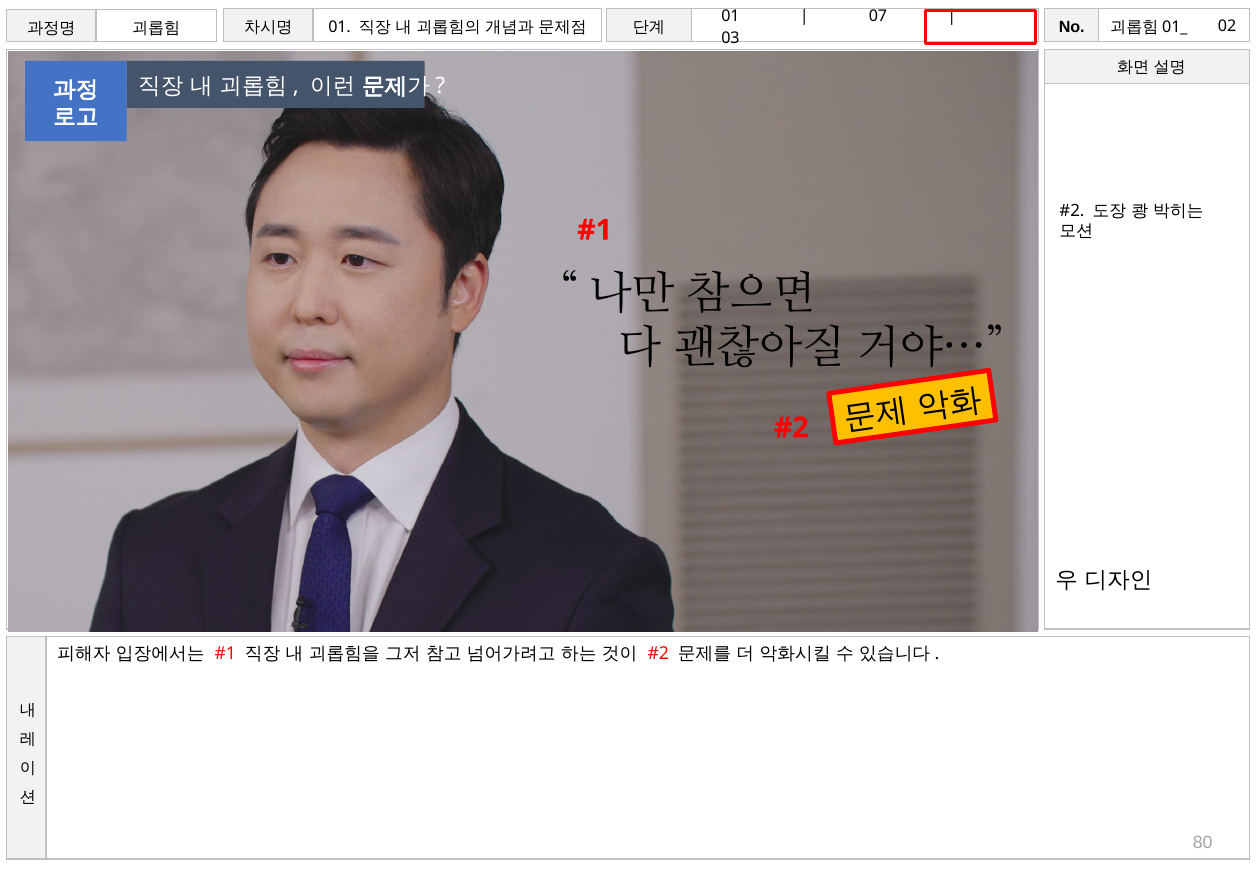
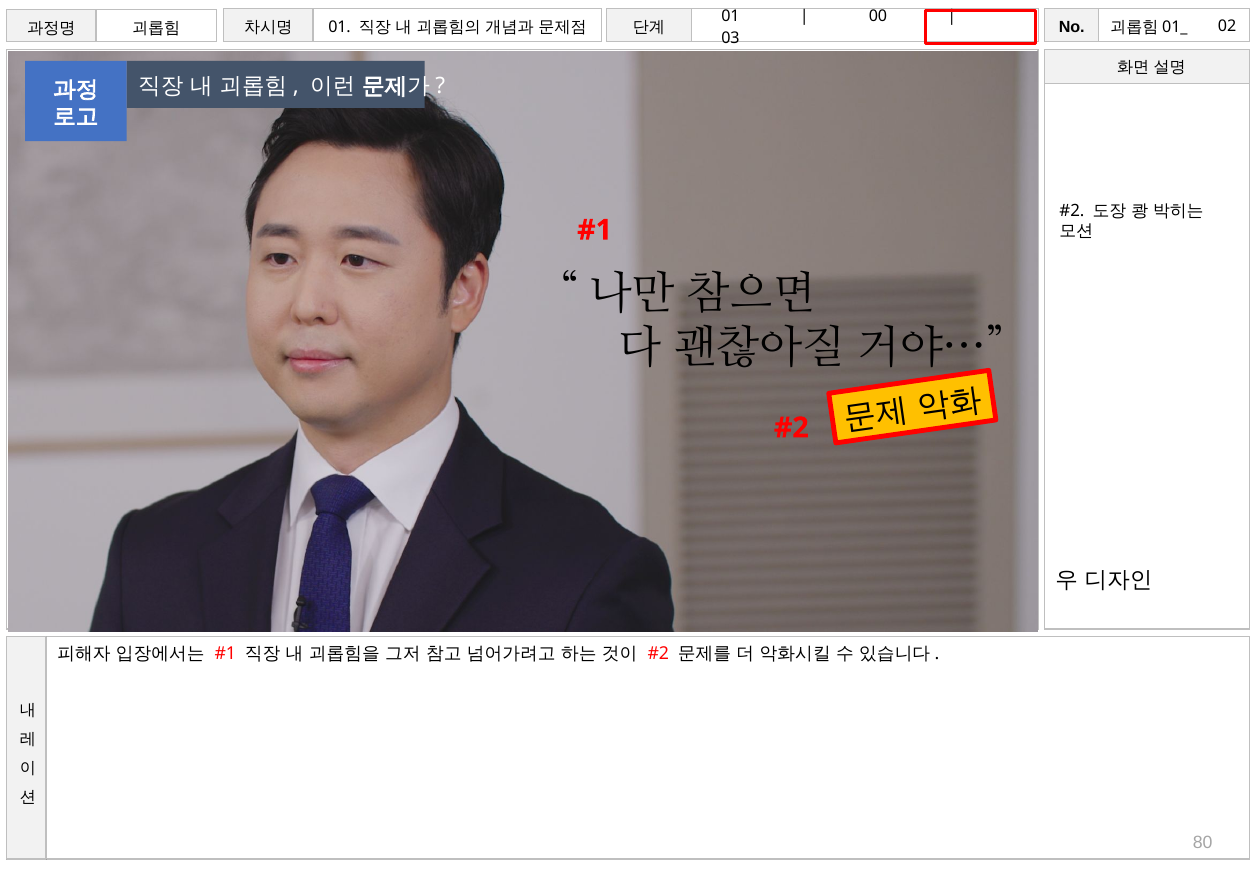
07: 07 -> 00 (878, 16)
